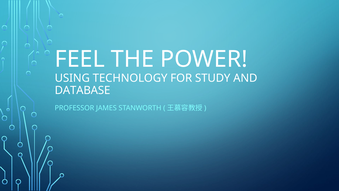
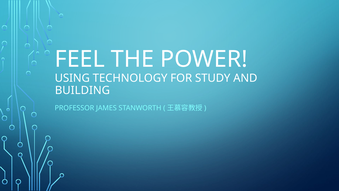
DATABASE: DATABASE -> BUILDING (82, 90)
